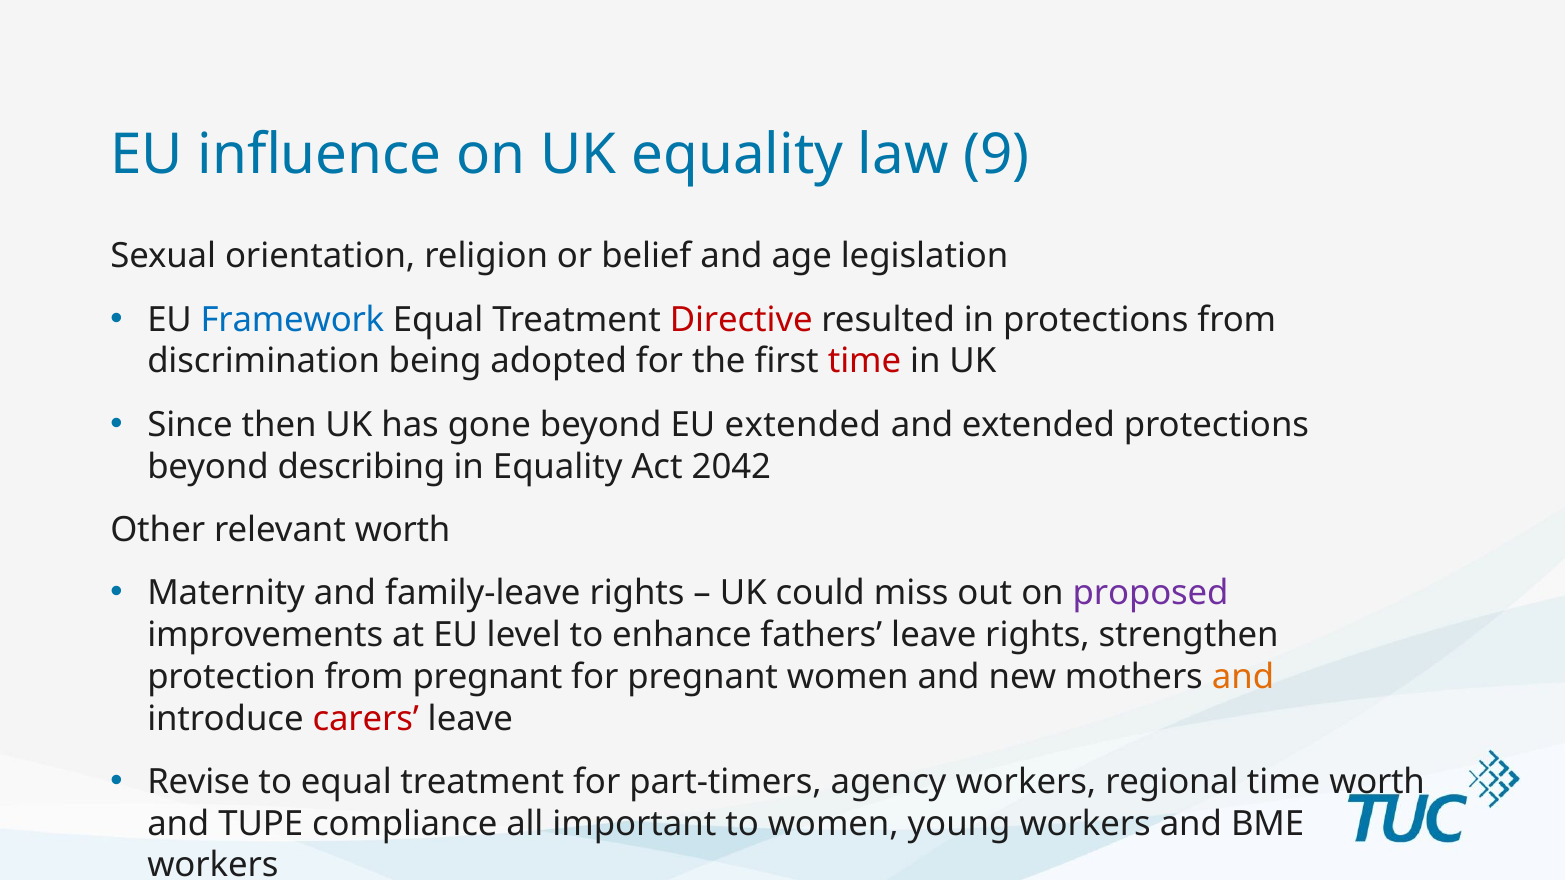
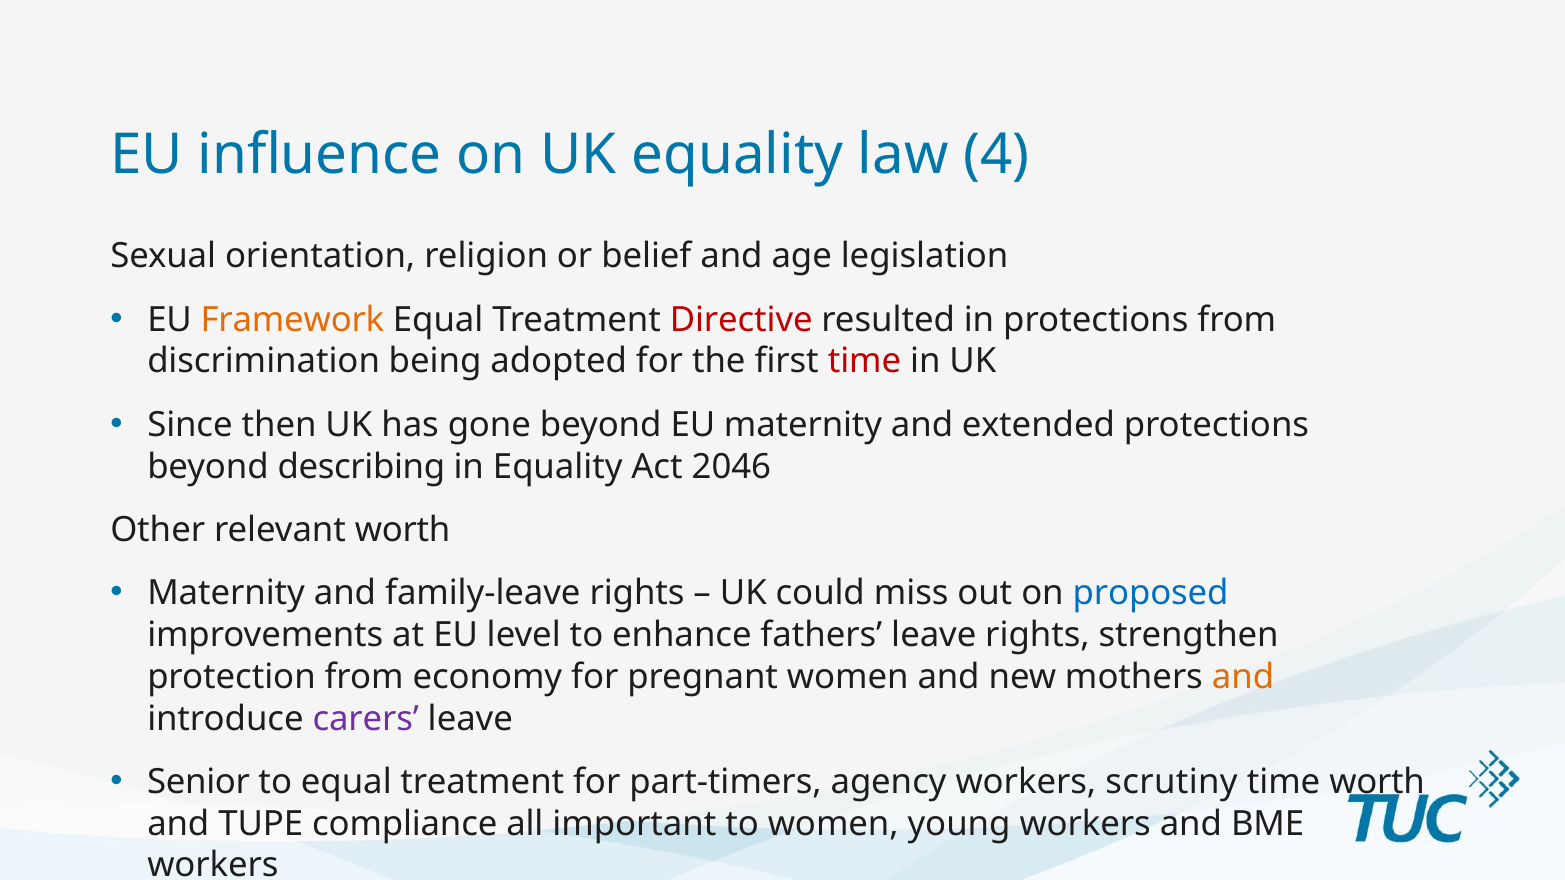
9: 9 -> 4 (996, 155)
Framework colour: blue -> orange (292, 320)
EU extended: extended -> maternity (803, 425)
2042: 2042 -> 2046 (731, 467)
proposed colour: purple -> blue (1151, 594)
from pregnant: pregnant -> economy (487, 677)
carers colour: red -> purple (366, 719)
Revise: Revise -> Senior (199, 782)
regional: regional -> scrutiny (1171, 782)
